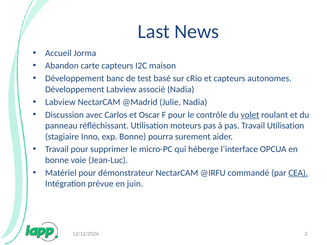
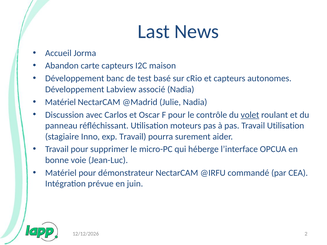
Labview: Labview -> Matériel (60, 102)
exp Bonne: Bonne -> Travail (133, 137)
CEA underline: present -> none (298, 173)
